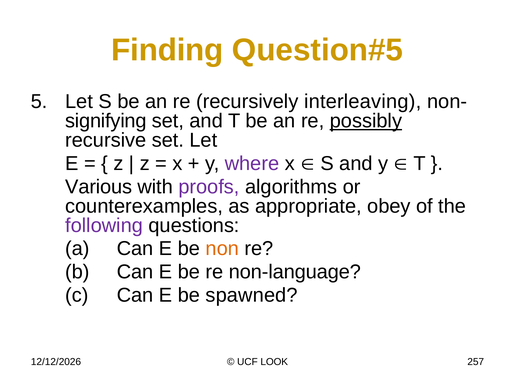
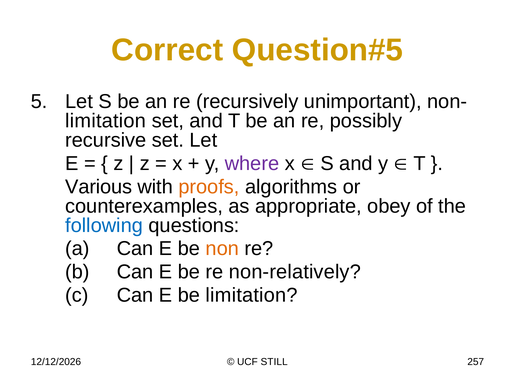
Finding: Finding -> Correct (167, 50)
interleaving: interleaving -> unimportant (363, 101)
signifying: signifying -> limitation (106, 121)
possibly underline: present -> none (366, 121)
proofs colour: purple -> orange (209, 186)
following colour: purple -> blue (104, 225)
non-language: non-language -> non-relatively (295, 271)
be spawned: spawned -> limitation (252, 295)
LOOK: LOOK -> STILL (274, 361)
